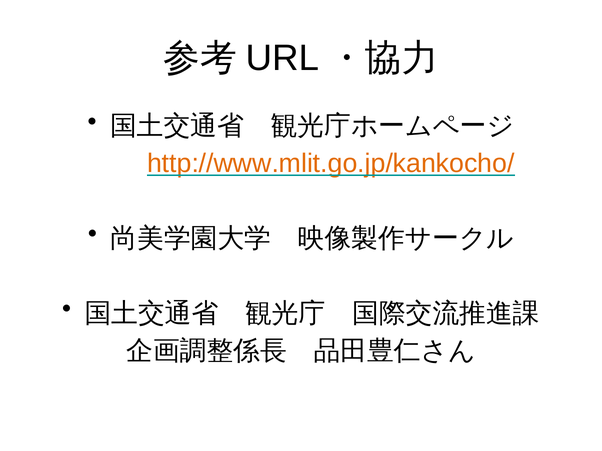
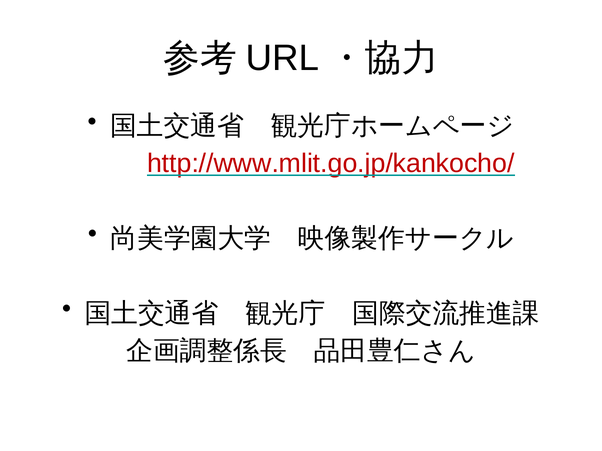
http://www.mlit.go.jp/kankocho/ colour: orange -> red (331, 164)
